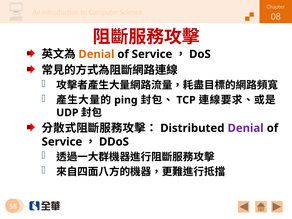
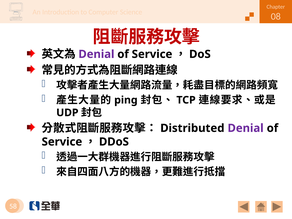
Denial colour: orange -> purple (96, 54)
